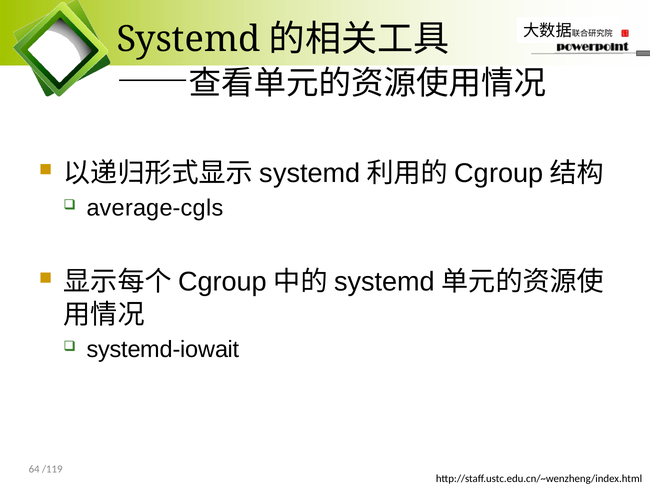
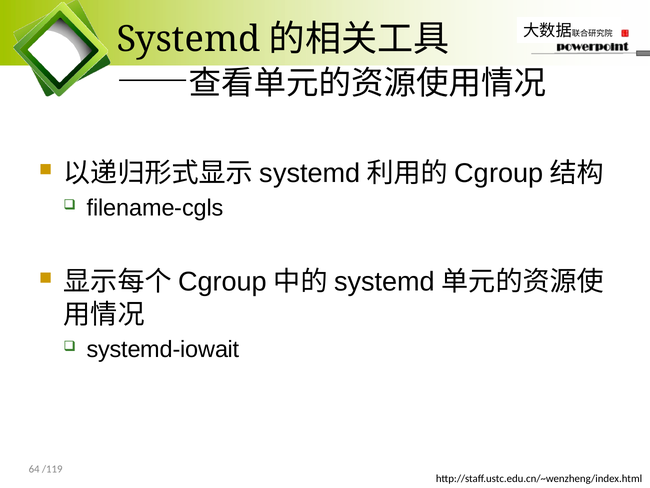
average-cgls: average-cgls -> filename-cgls (155, 208)
